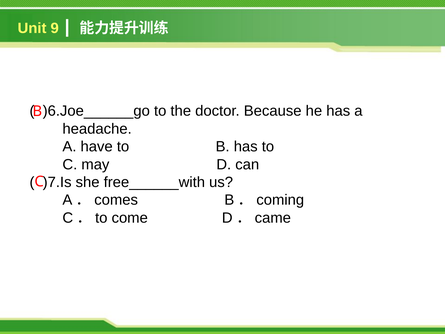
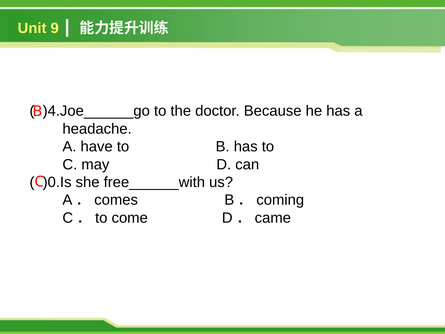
)6.Joe______go: )6.Joe______go -> )4.Joe______go (96, 111)
)7.Is: )7.Is -> )0.Is (57, 182)
